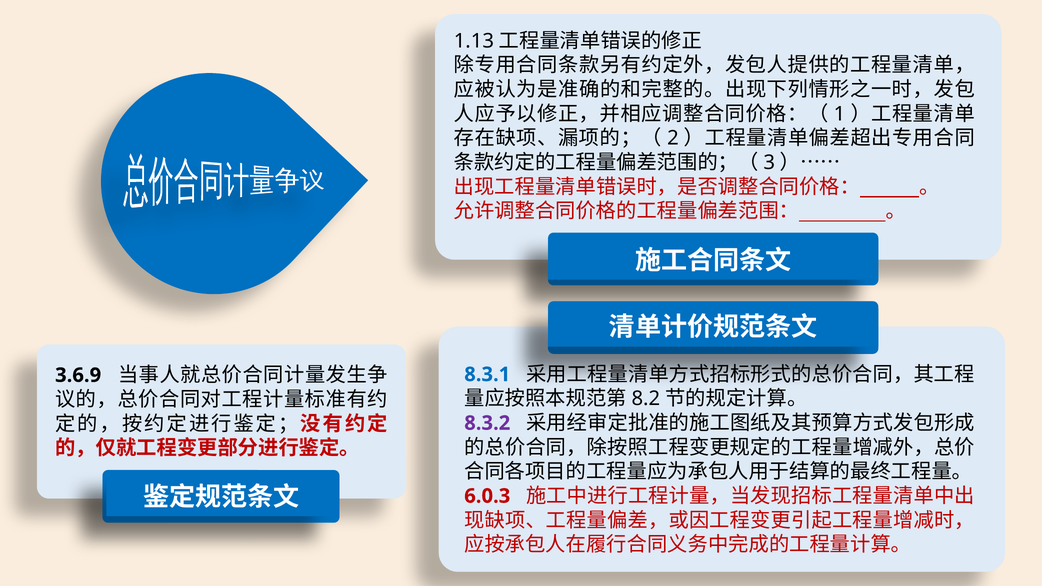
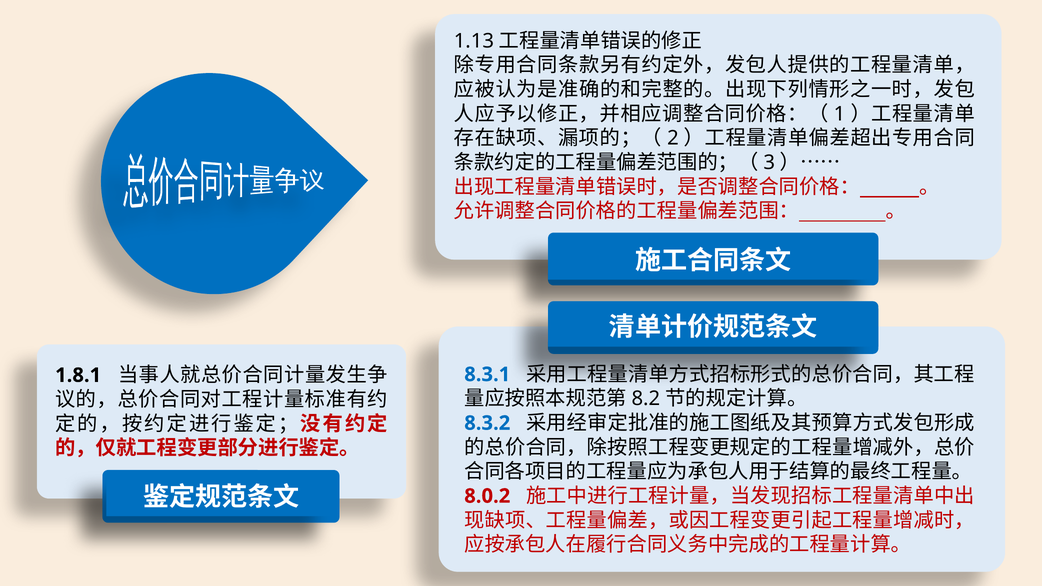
3.6.9: 3.6.9 -> 1.8.1 (78, 375)
8.3.2 colour: purple -> blue (487, 423)
6.0.3: 6.0.3 -> 8.0.2 (487, 496)
